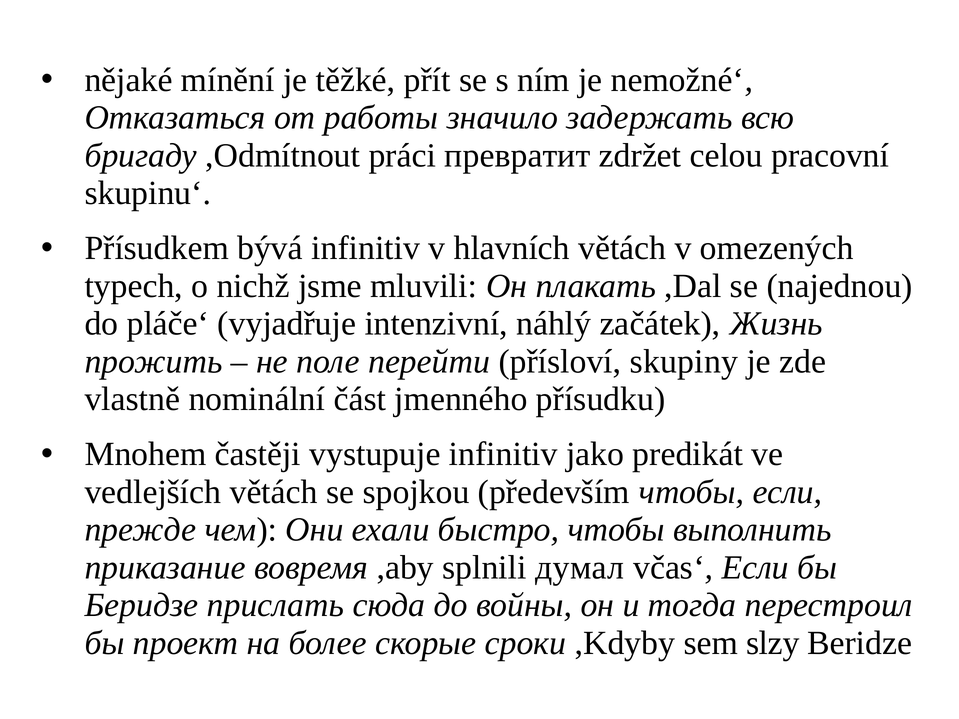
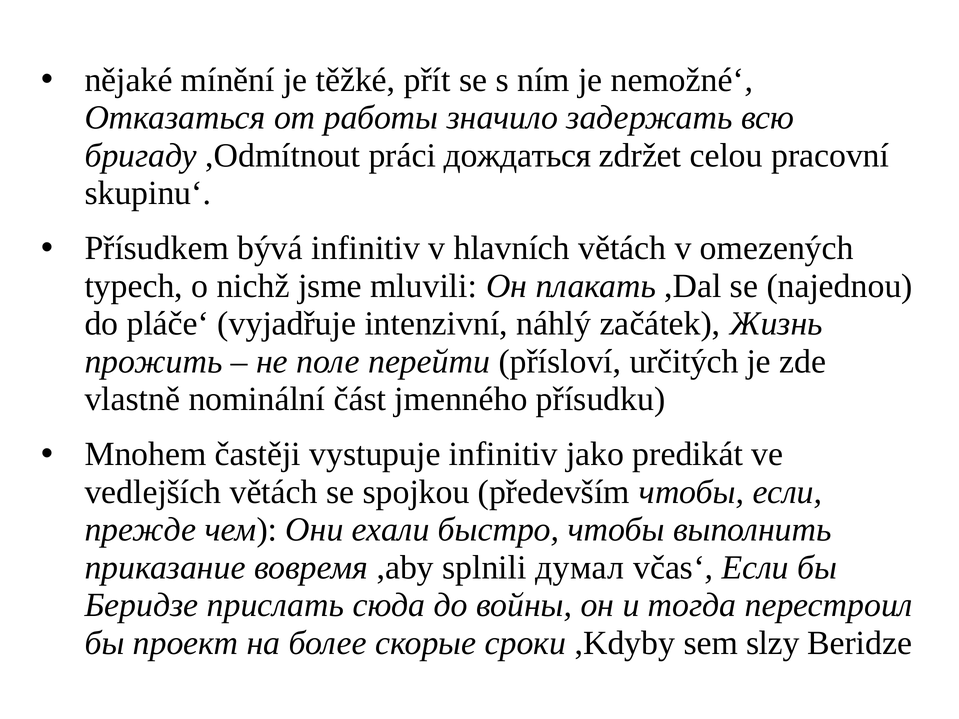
превратит: превратит -> дождаться (518, 155)
skupiny: skupiny -> určitých (684, 362)
